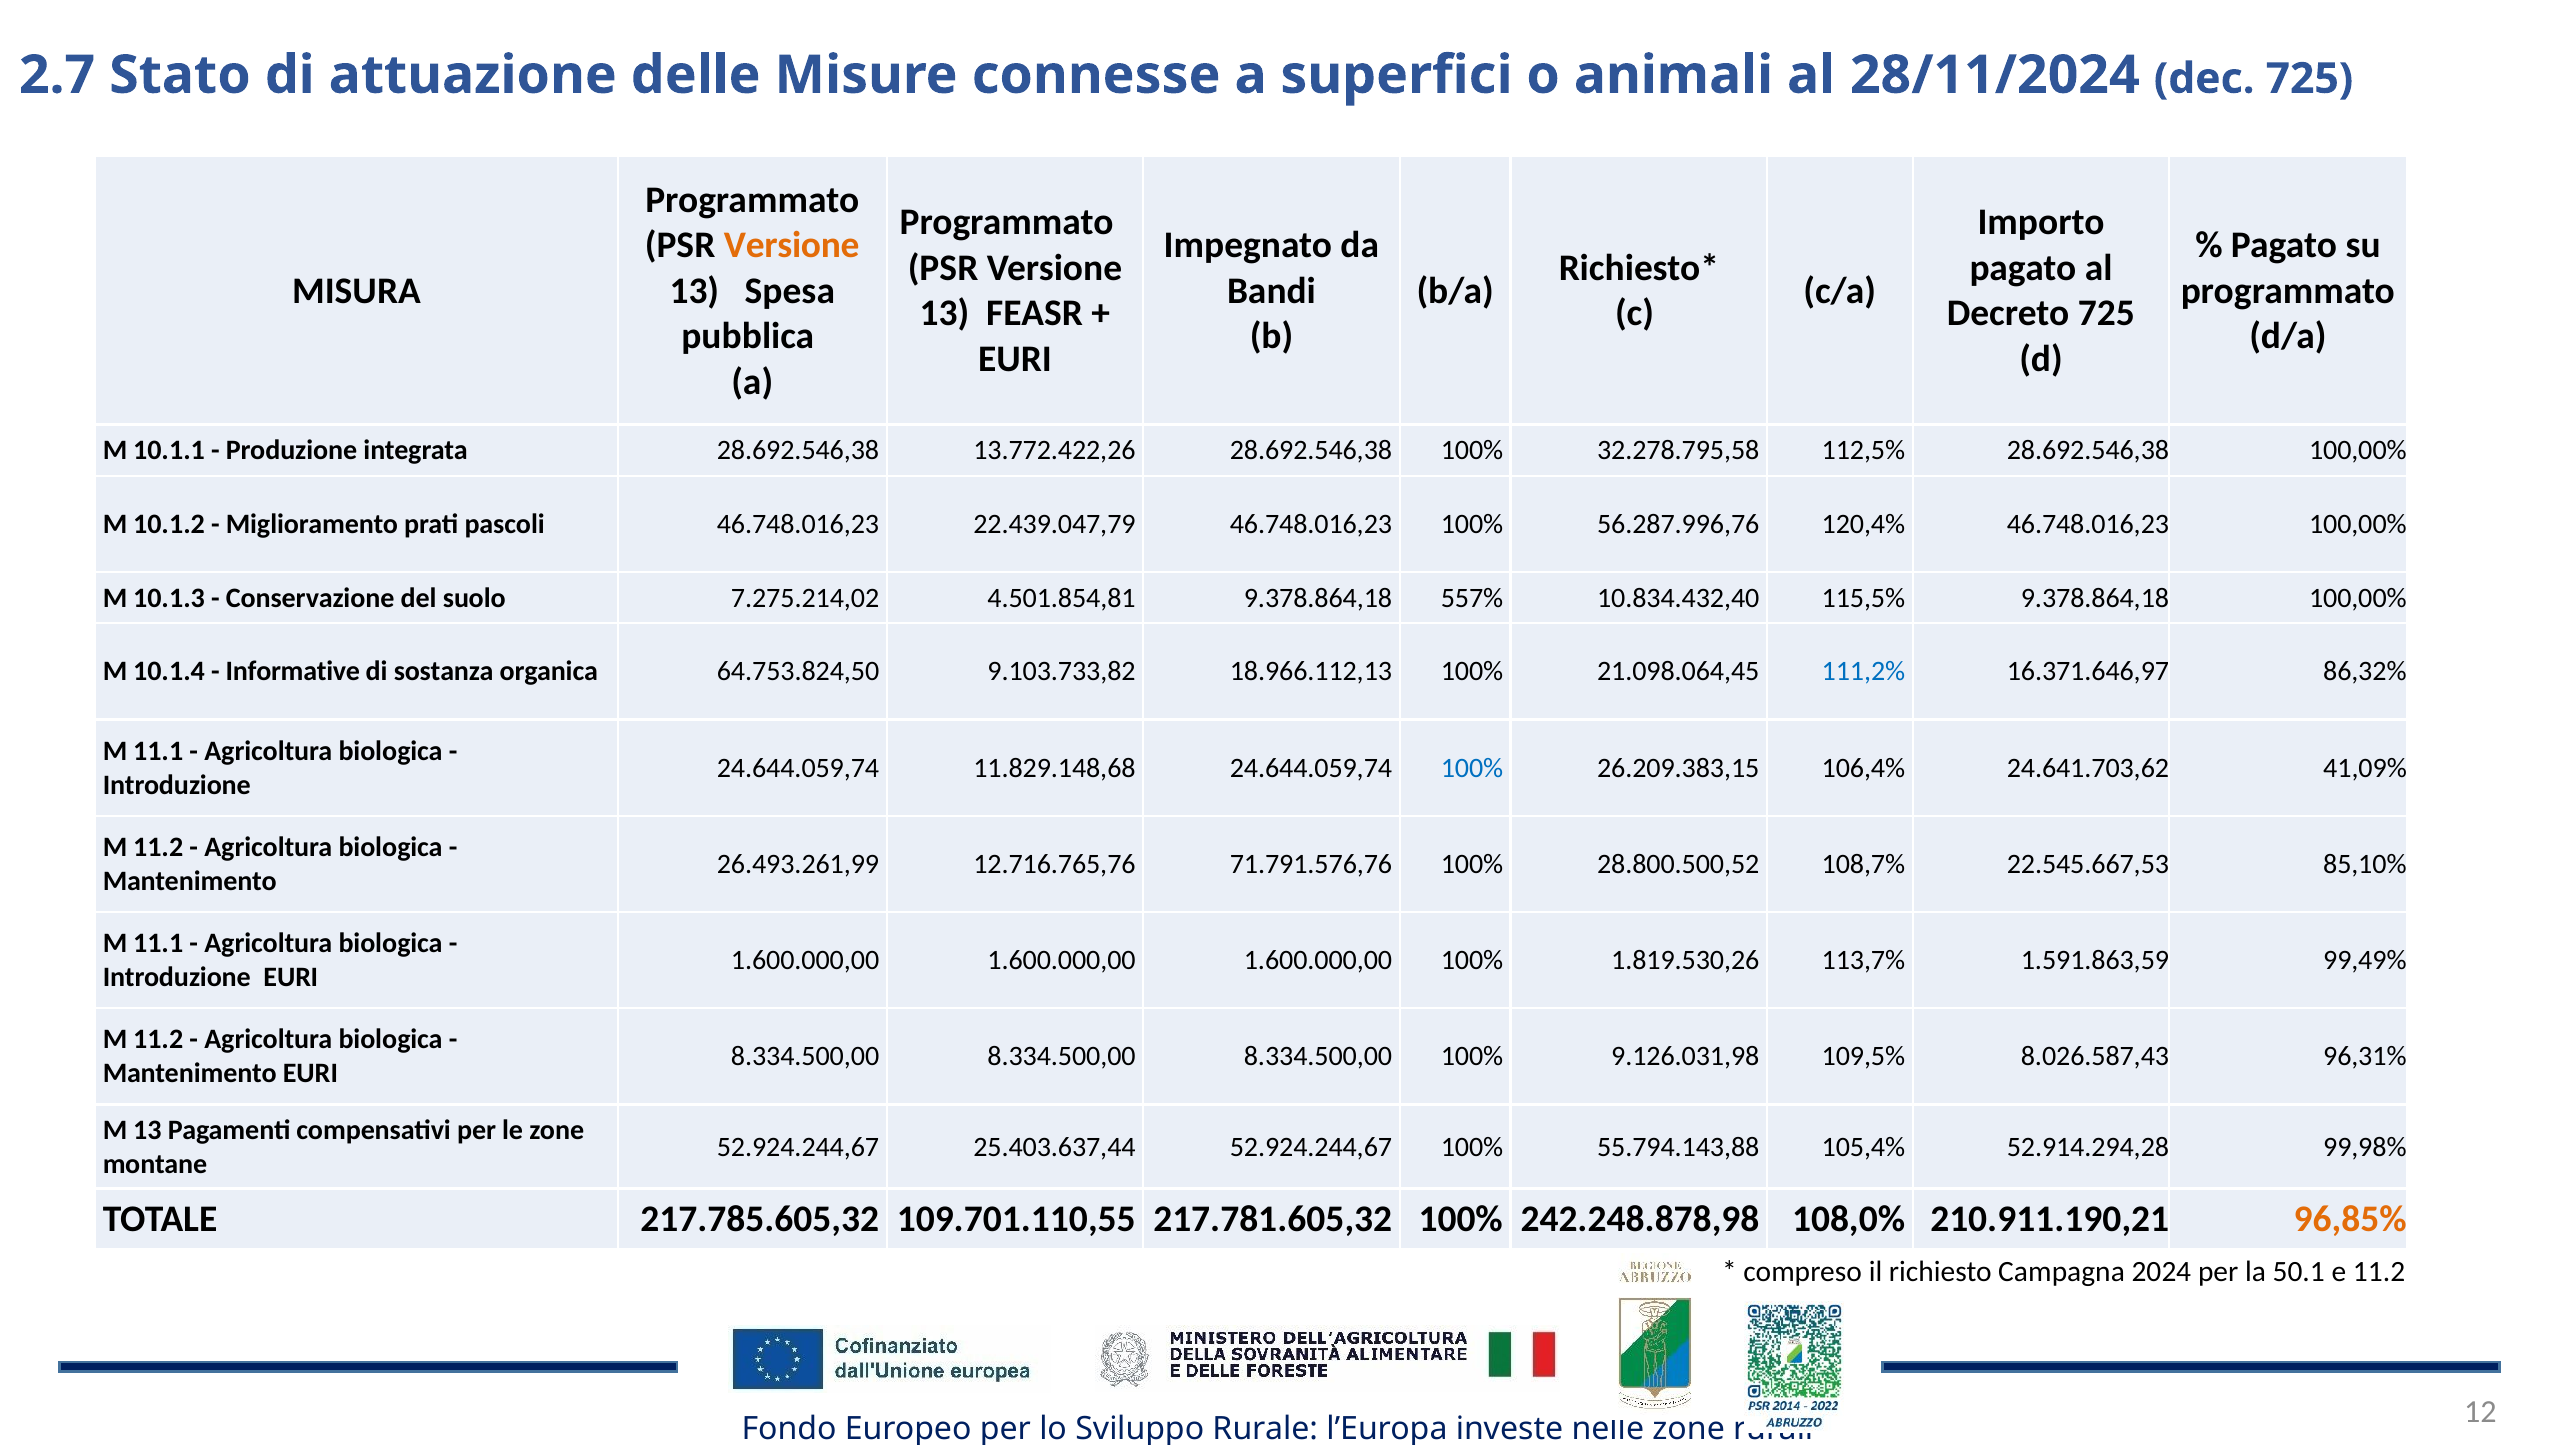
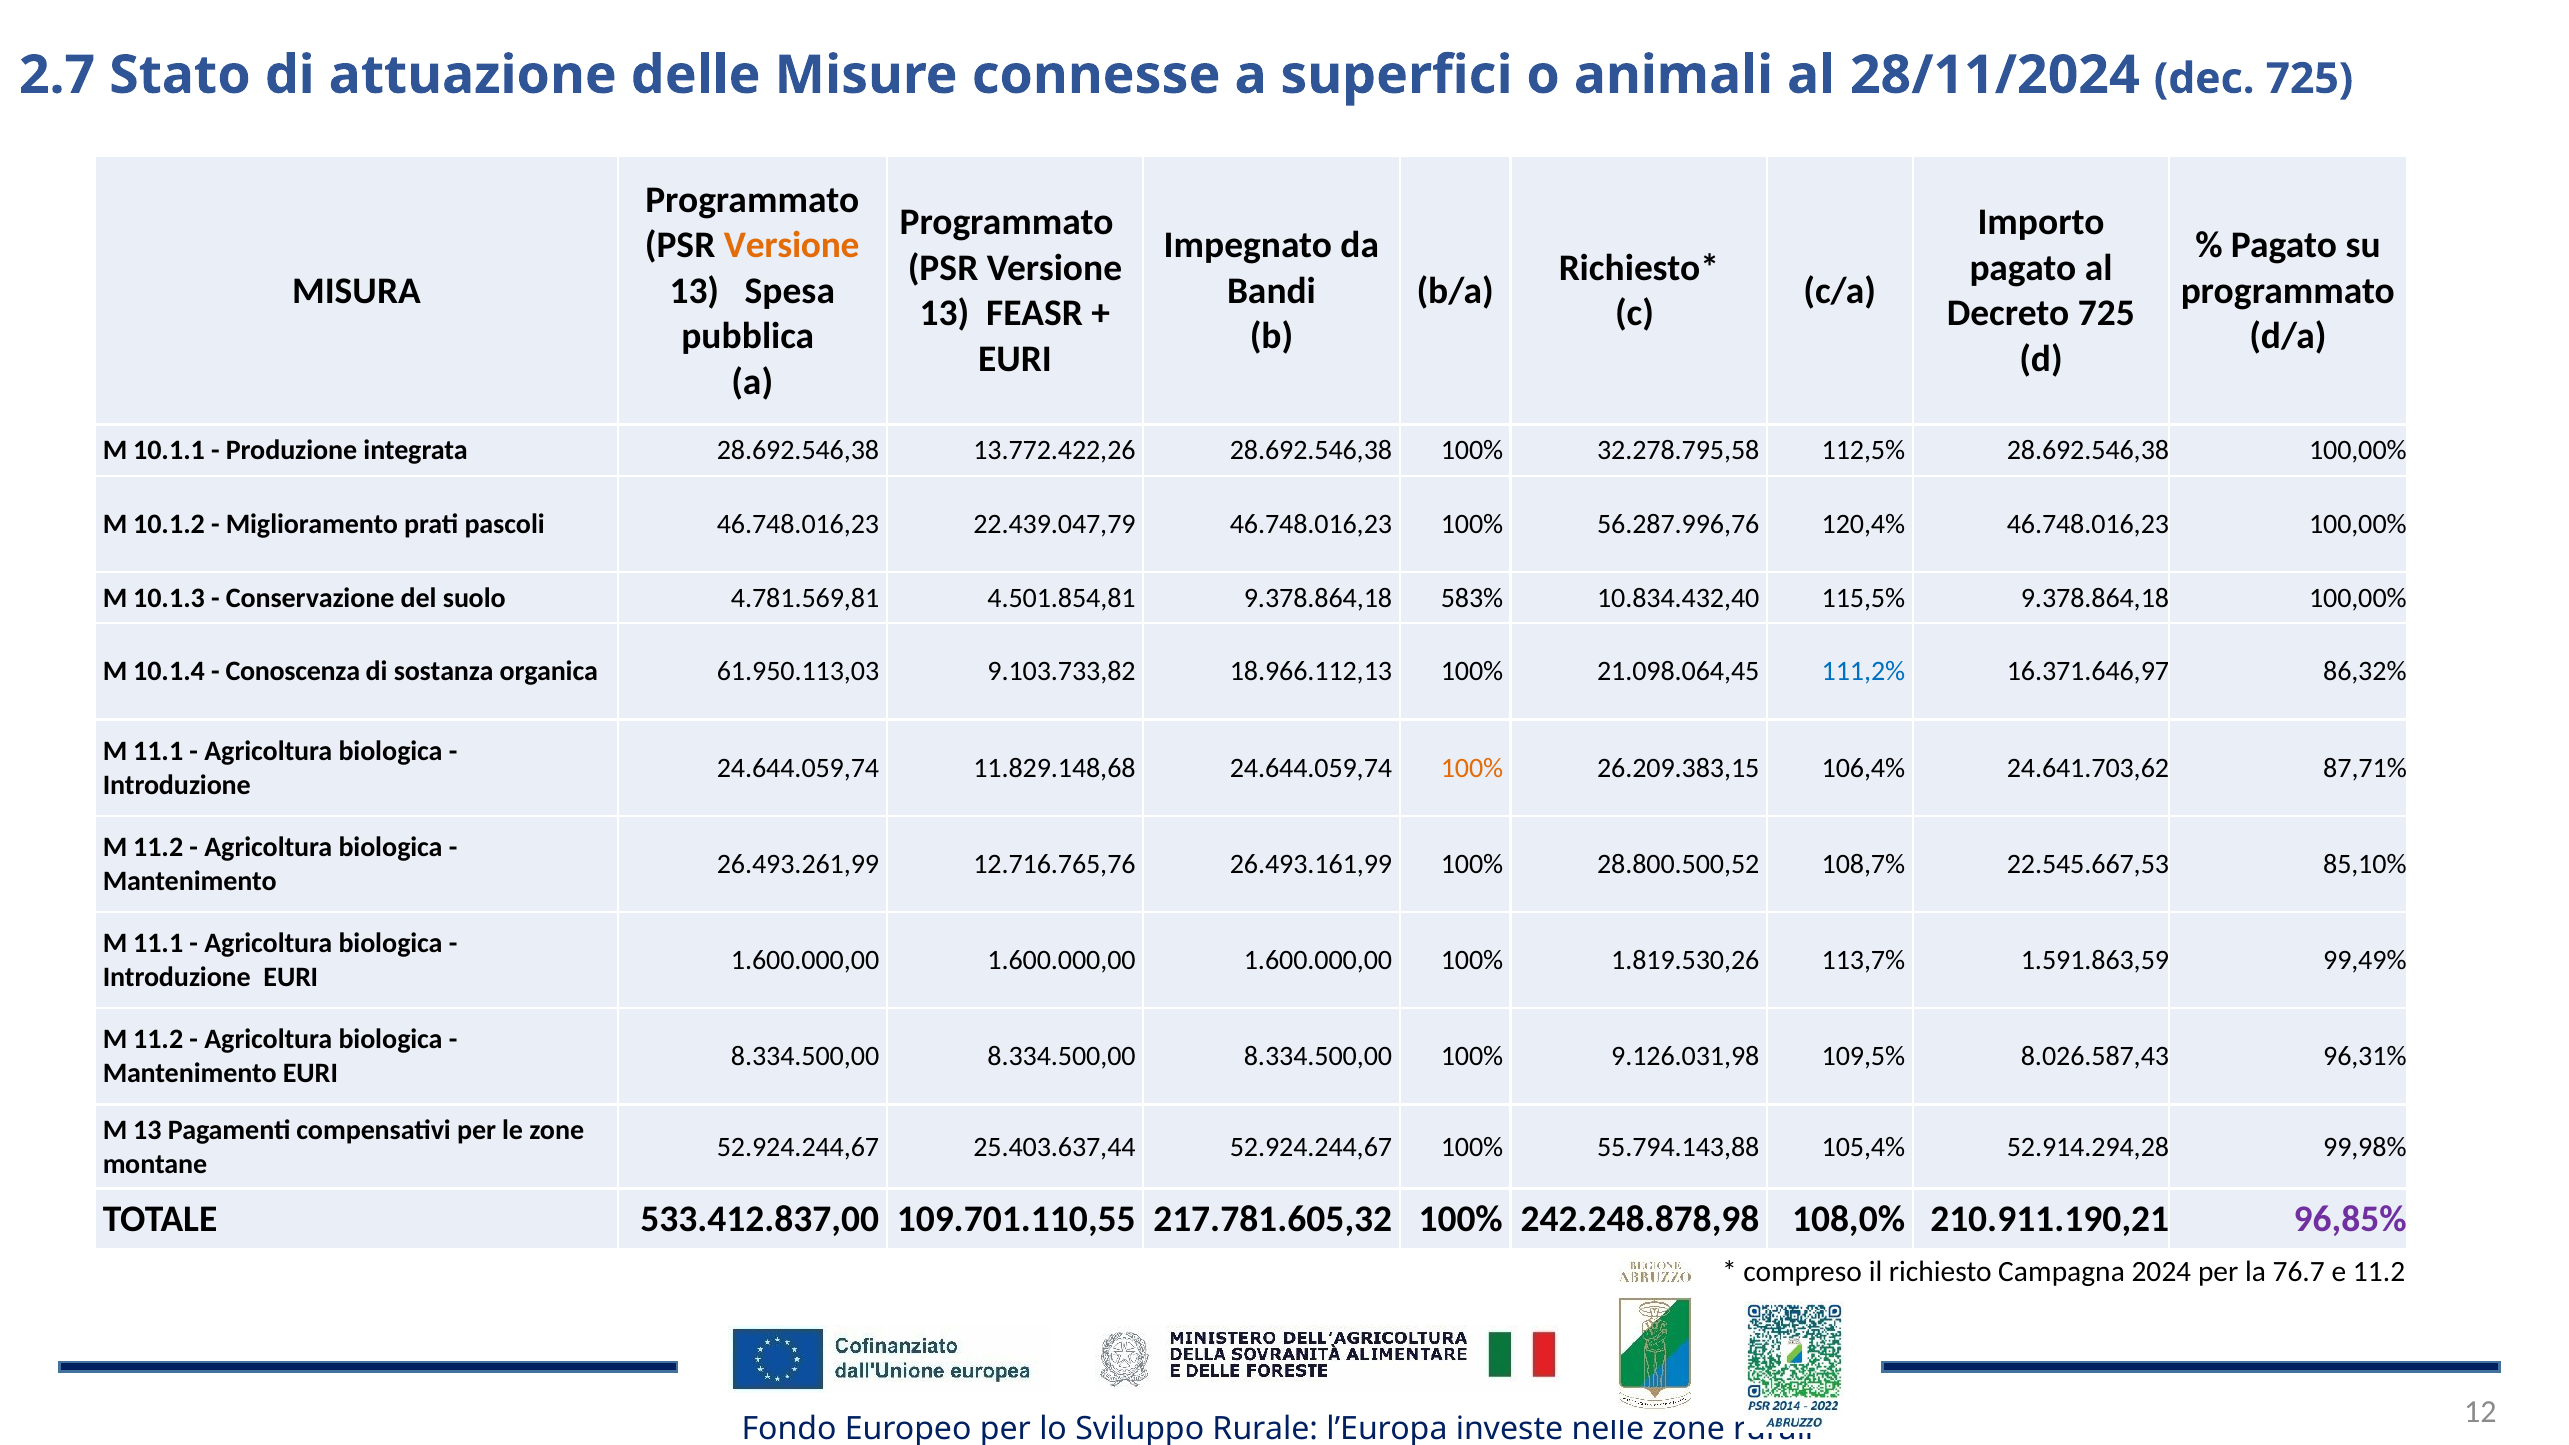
7.275.214,02: 7.275.214,02 -> 4.781.569,81 (805, 598)
557%: 557% -> 583% (1472, 598)
Informative: Informative -> Conoscenza (293, 672)
64.753.824,50: 64.753.824,50 -> 61.950.113,03 (798, 672)
100% colour: blue -> orange (1472, 768)
41,09%: 41,09% -> 87,71% (2365, 768)
71.791.576,76: 71.791.576,76 -> 26.493.161,99 (1311, 864)
217.785.605,32: 217.785.605,32 -> 533.412.837,00 (760, 1219)
96,85% colour: orange -> purple (2350, 1219)
50.1: 50.1 -> 76.7 (2299, 1272)
